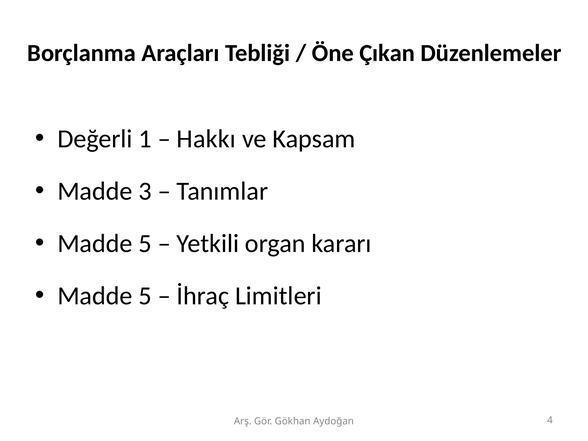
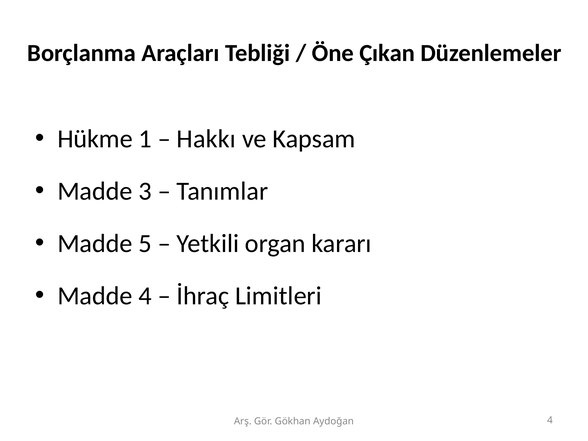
Değerli: Değerli -> Hükme (95, 139)
5: 5 -> 4 (145, 296)
